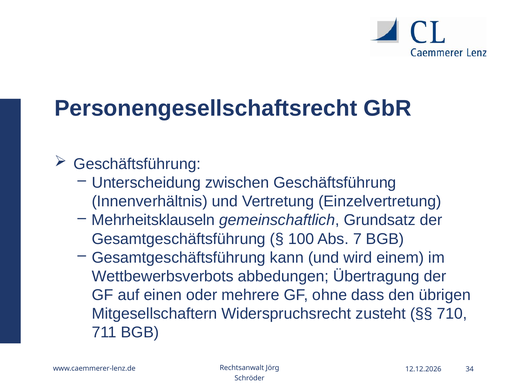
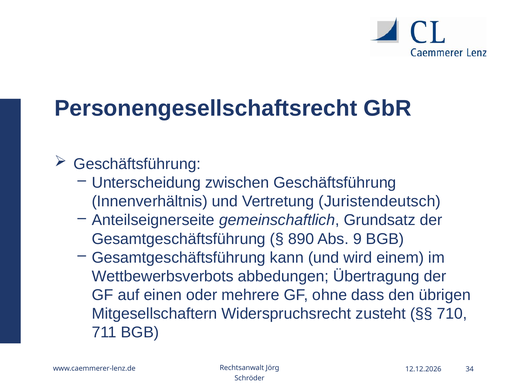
Einzelvertretung: Einzelvertretung -> Juristendeutsch (380, 202)
Mehrheitsklauseln: Mehrheitsklauseln -> Anteilseignerseite (153, 220)
100: 100 -> 890 (301, 239)
7: 7 -> 9 (357, 239)
